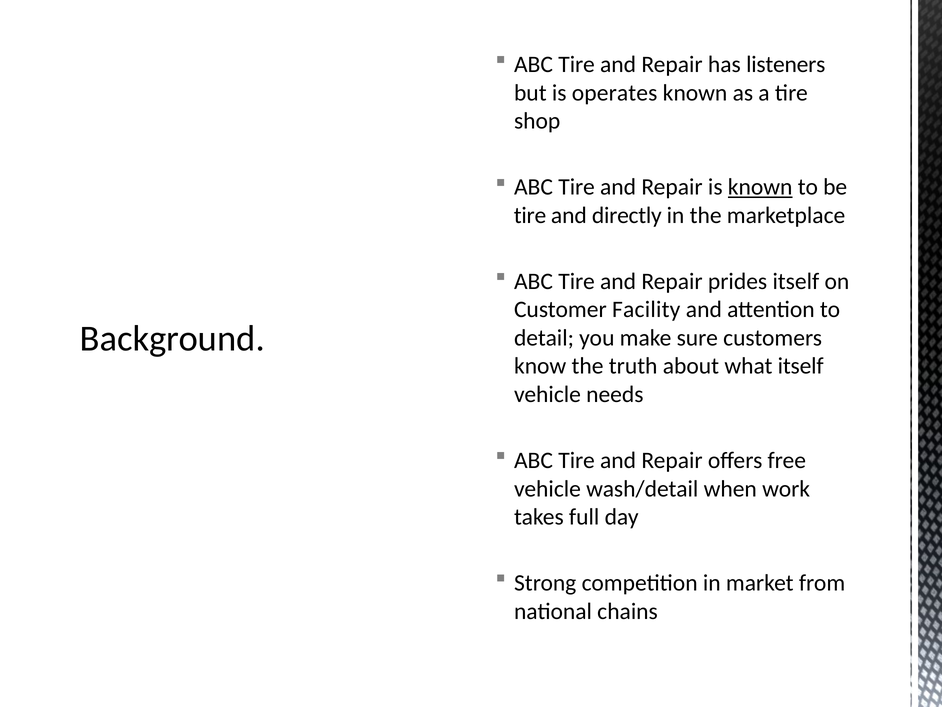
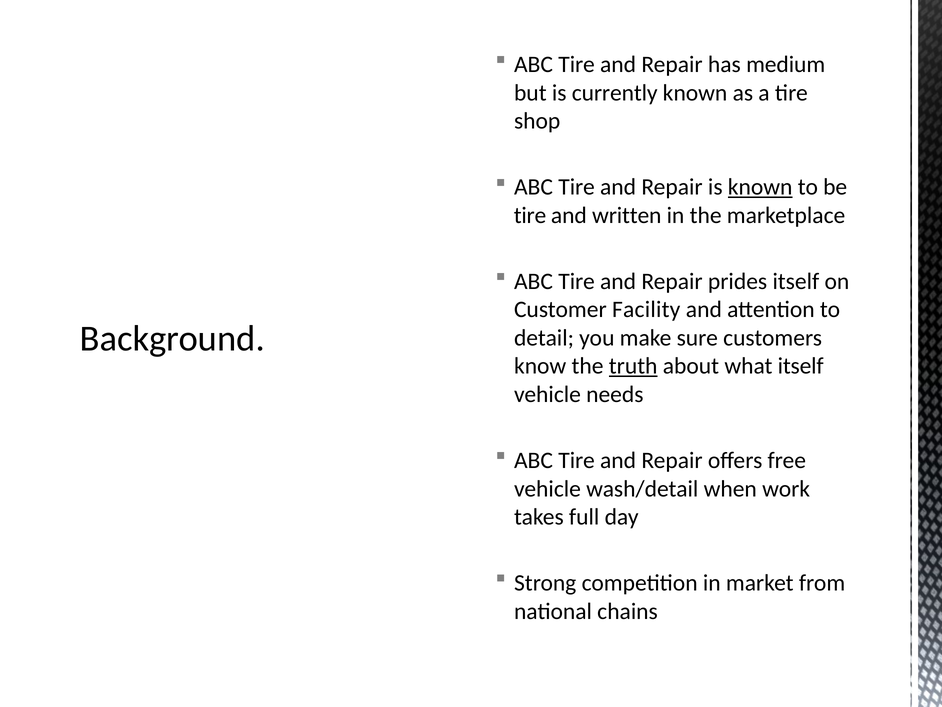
listeners: listeners -> medium (786, 65)
operates: operates -> currently (615, 93)
directly: directly -> written (627, 215)
truth underline: none -> present (633, 366)
